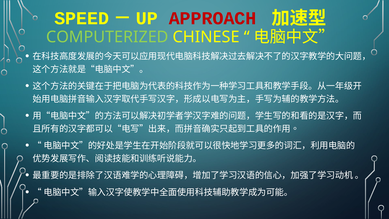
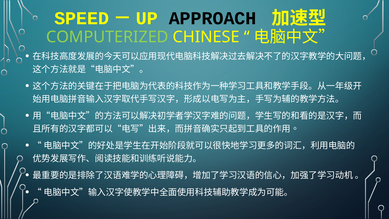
APPROACH colour: red -> black (213, 18)
